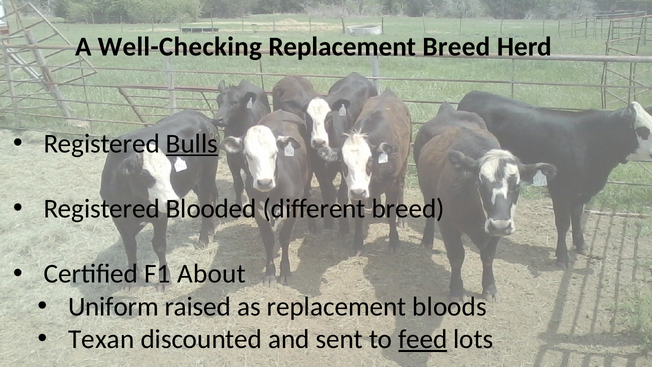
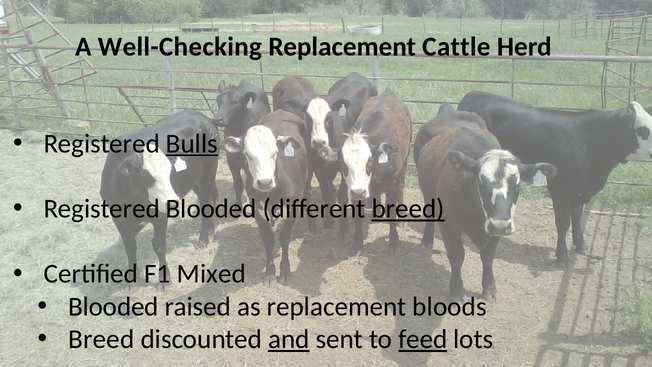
Replacement Breed: Breed -> Cattle (456, 47)
breed underline: none -> present (408, 209)
About: About -> Mixed (211, 274)
Uniform: Uniform -> Blooded (113, 306)
Texan: Texan -> Breed (101, 339)
and underline: none -> present (289, 339)
